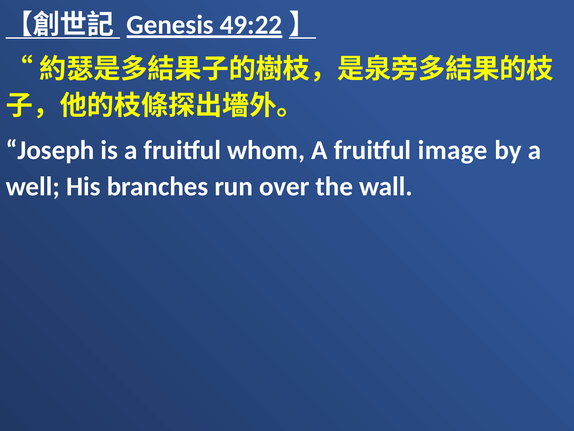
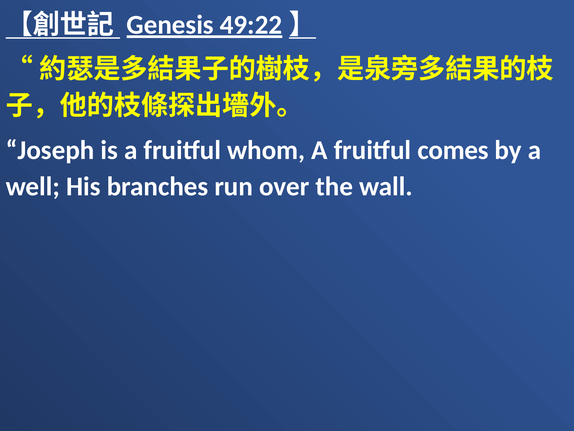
image: image -> comes (453, 150)
